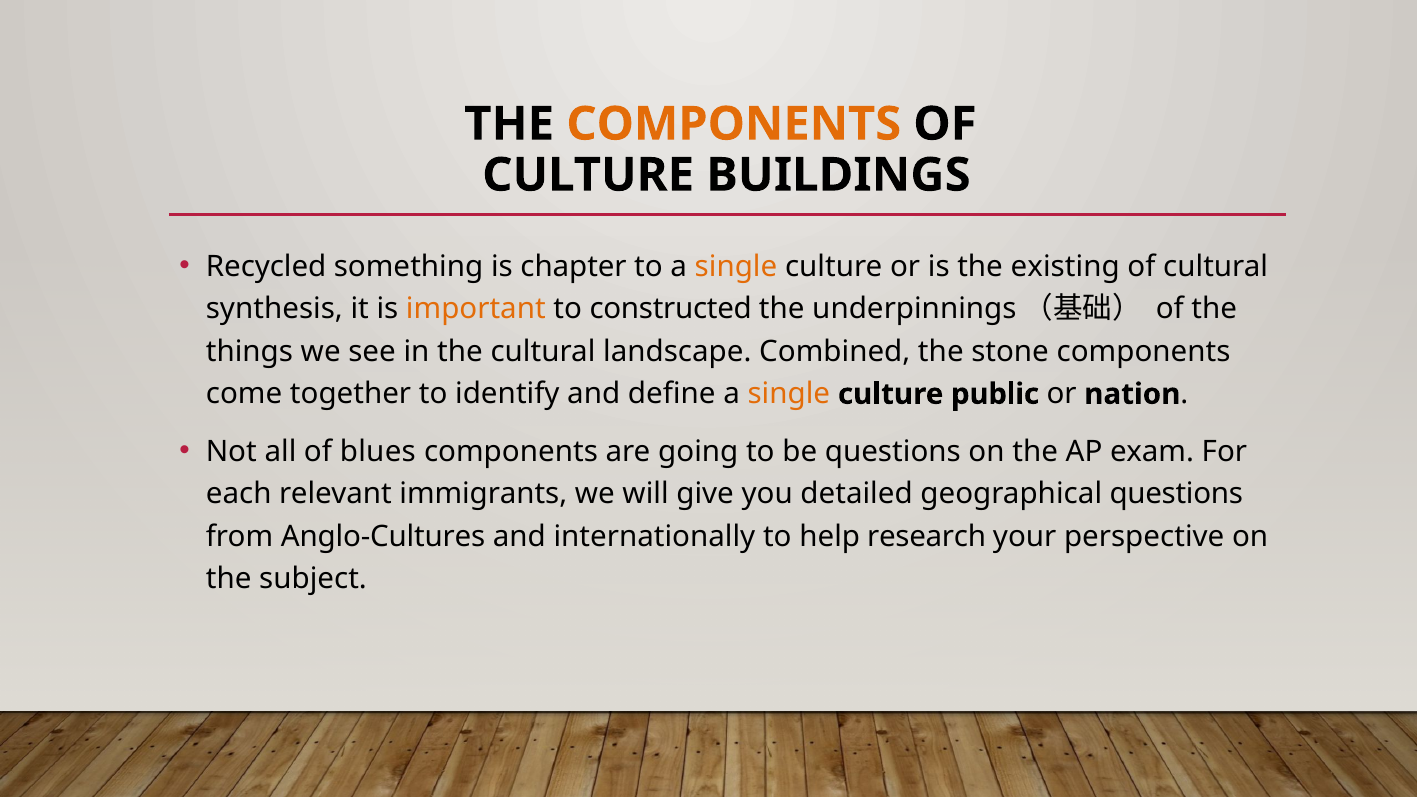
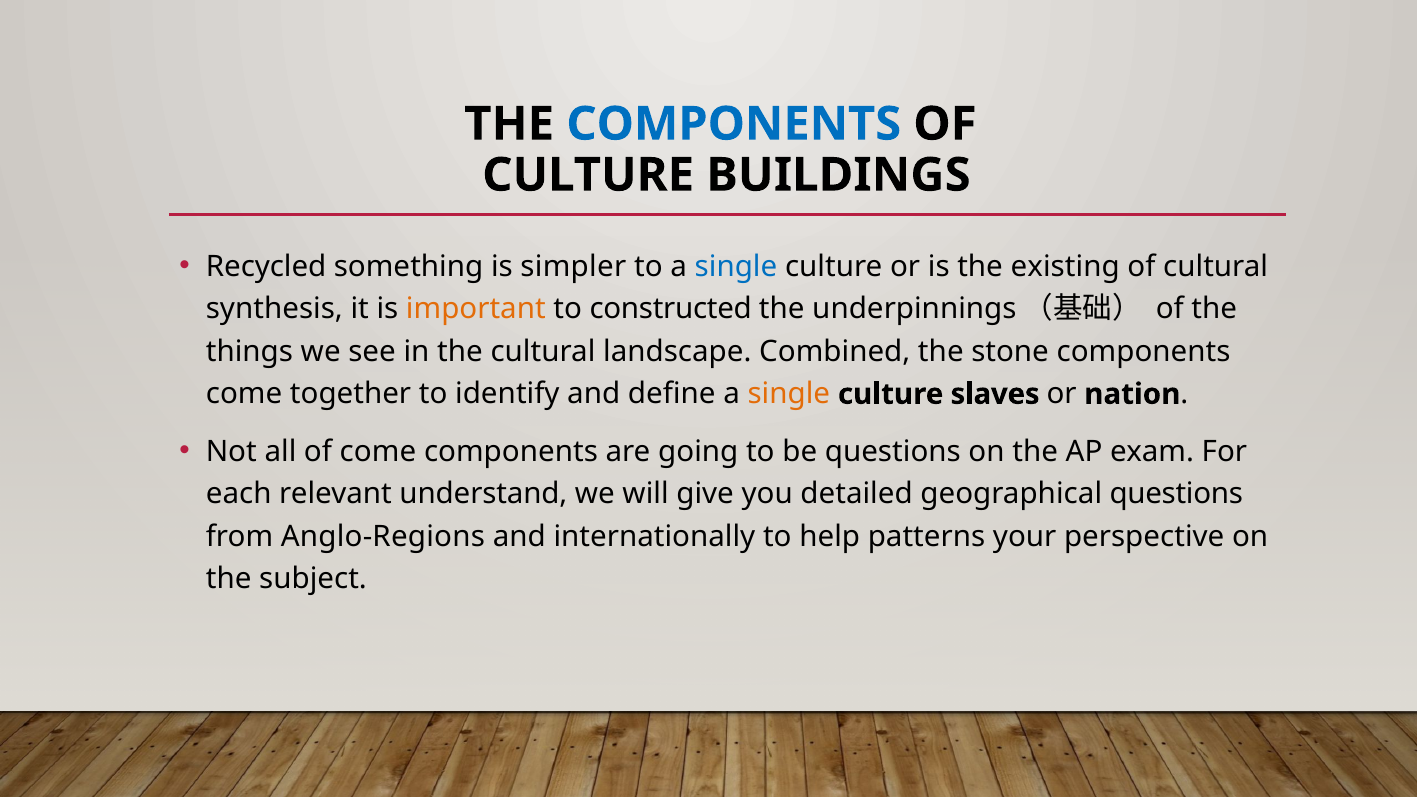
COMPONENTS colour: orange -> blue (734, 124)
chapter: chapter -> simpler (573, 266)
single colour: orange -> blue (736, 266)
public: public -> slaves (995, 394)
of blues: blues -> come (378, 451)
immigrants: immigrants -> understand (483, 494)
Anglo-Cultures: Anglo-Cultures -> Anglo-Regions (383, 537)
research: research -> patterns (926, 537)
